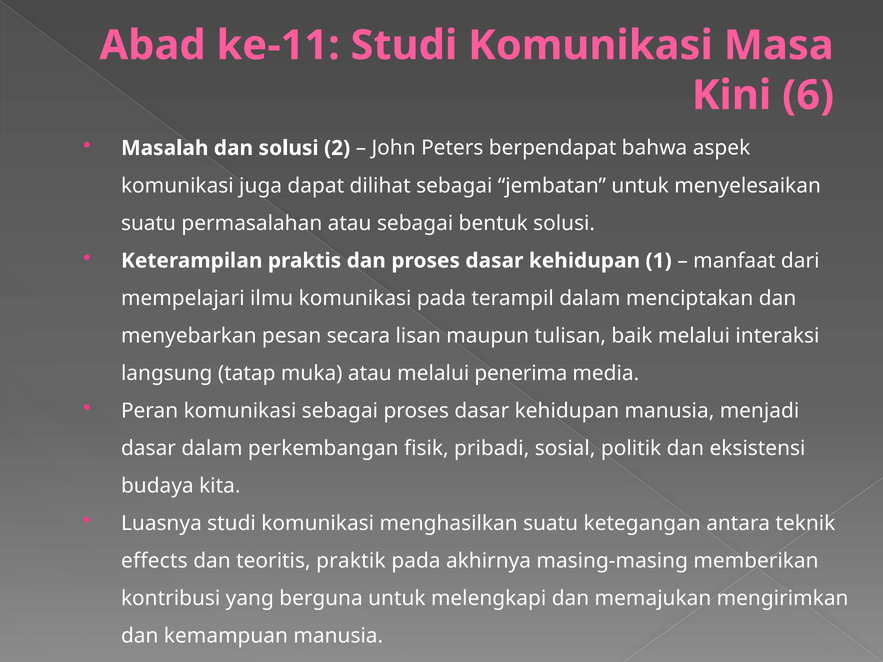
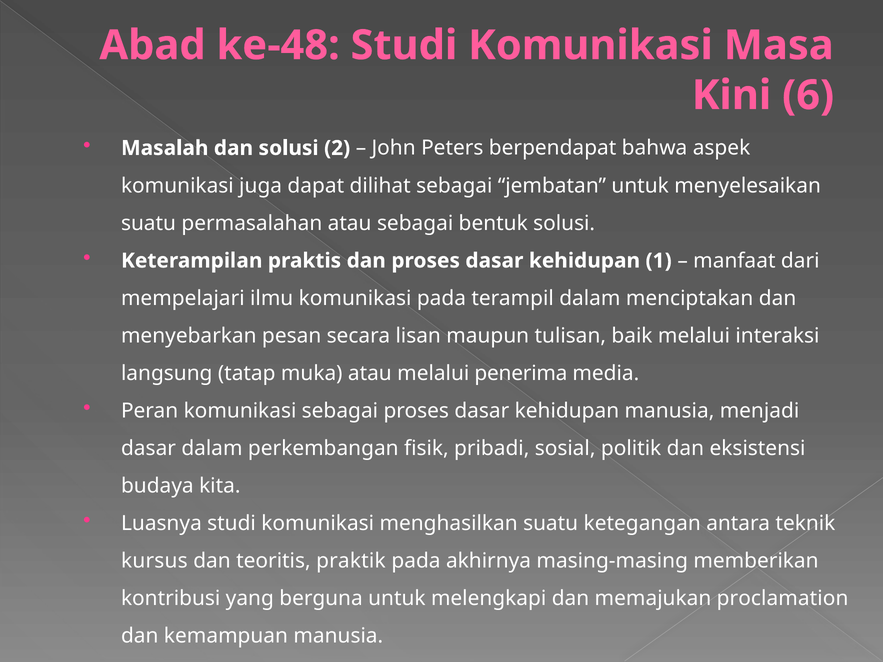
ke-11: ke-11 -> ke-48 (278, 45)
effects: effects -> kursus (154, 561)
mengirimkan: mengirimkan -> proclamation (783, 599)
